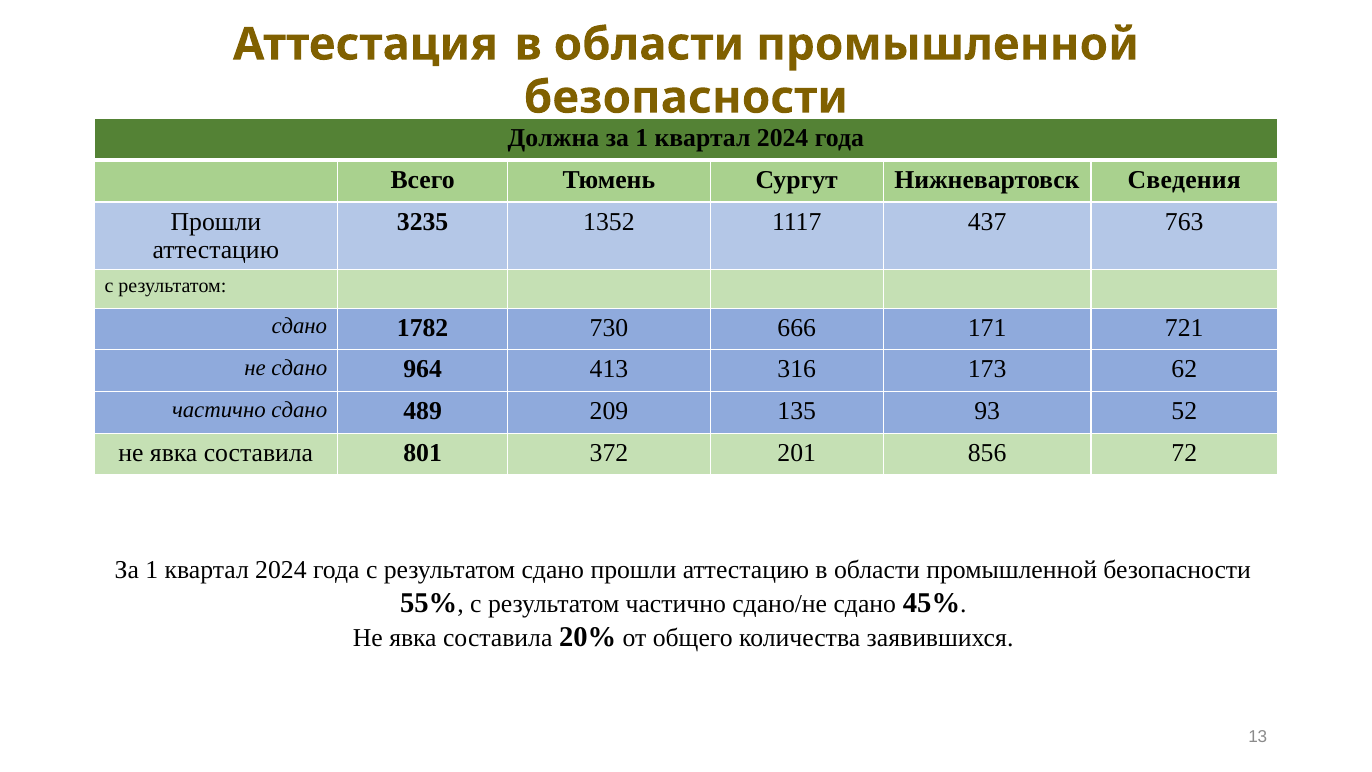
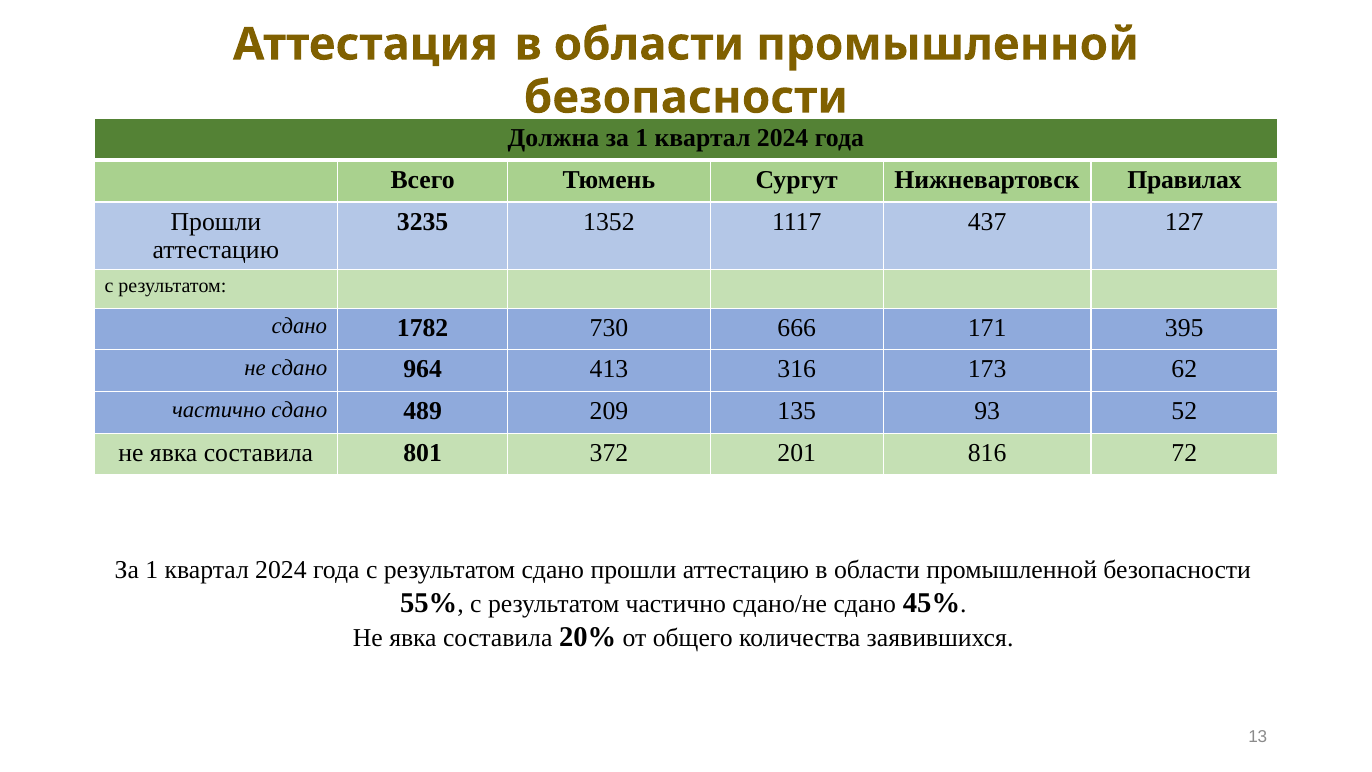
Сведения: Сведения -> Правилах (1184, 180)
763: 763 -> 127 (1184, 222)
721: 721 -> 395 (1184, 328)
856: 856 -> 816 (987, 453)
